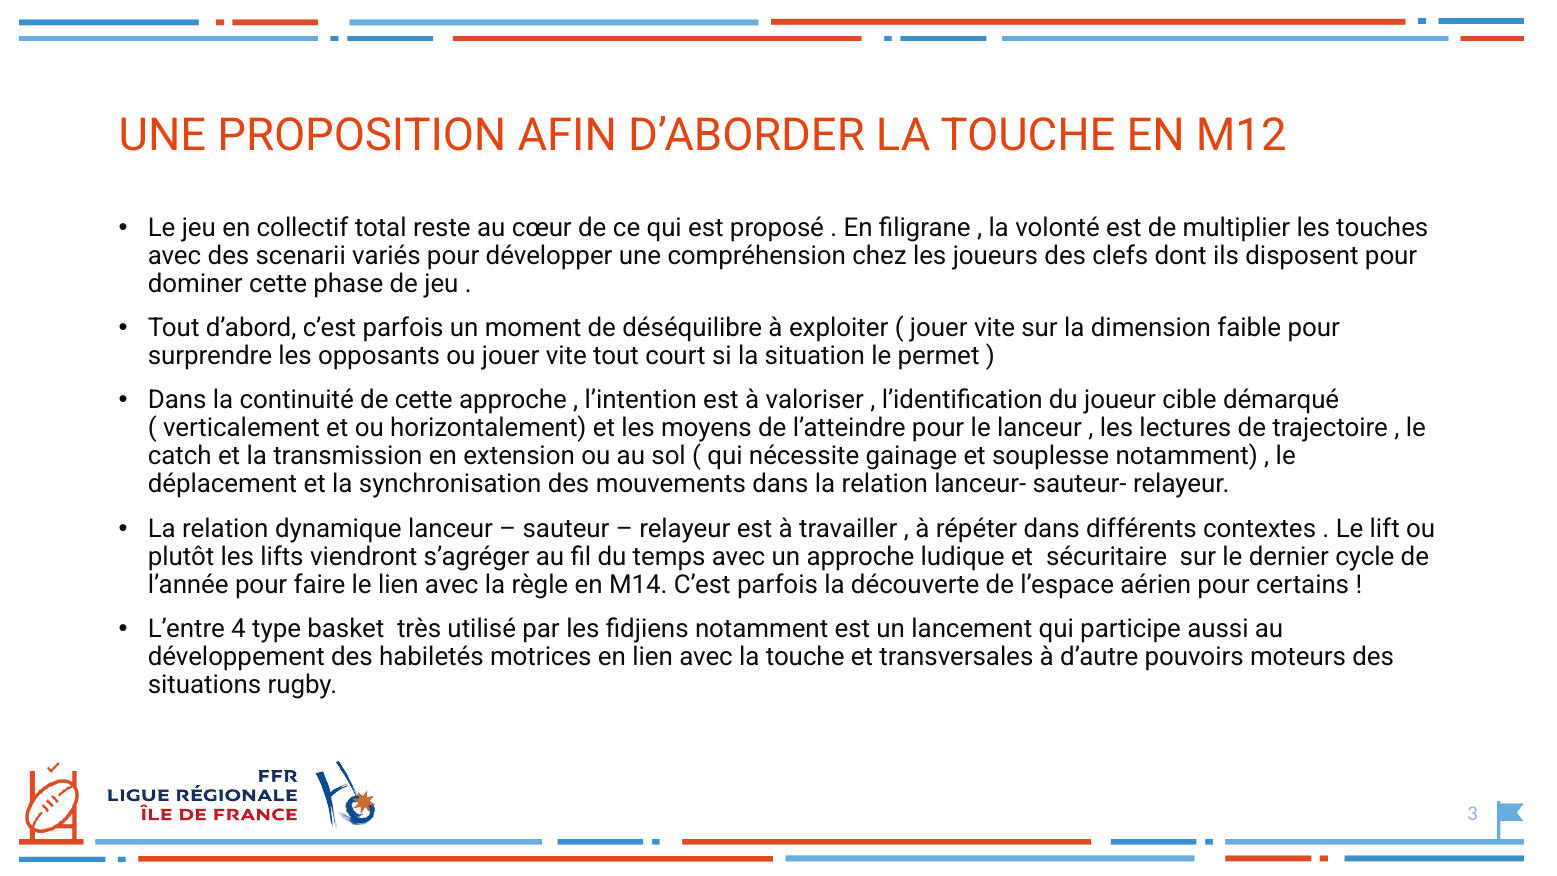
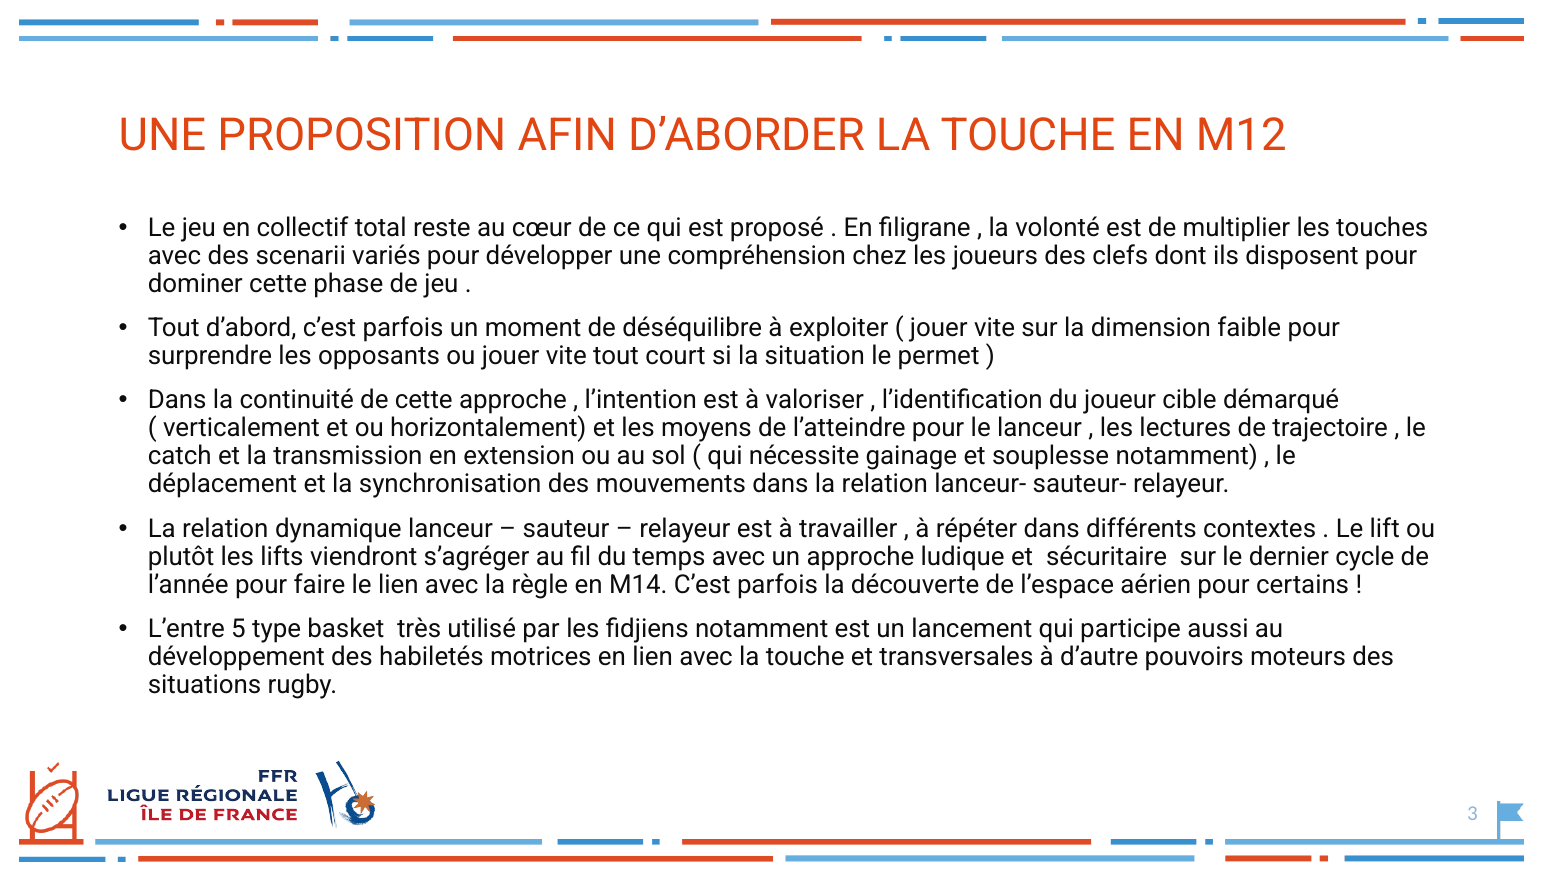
4: 4 -> 5 (239, 629)
